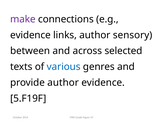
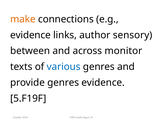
make colour: purple -> orange (23, 19)
selected: selected -> monitor (123, 51)
provide author: author -> genres (63, 83)
